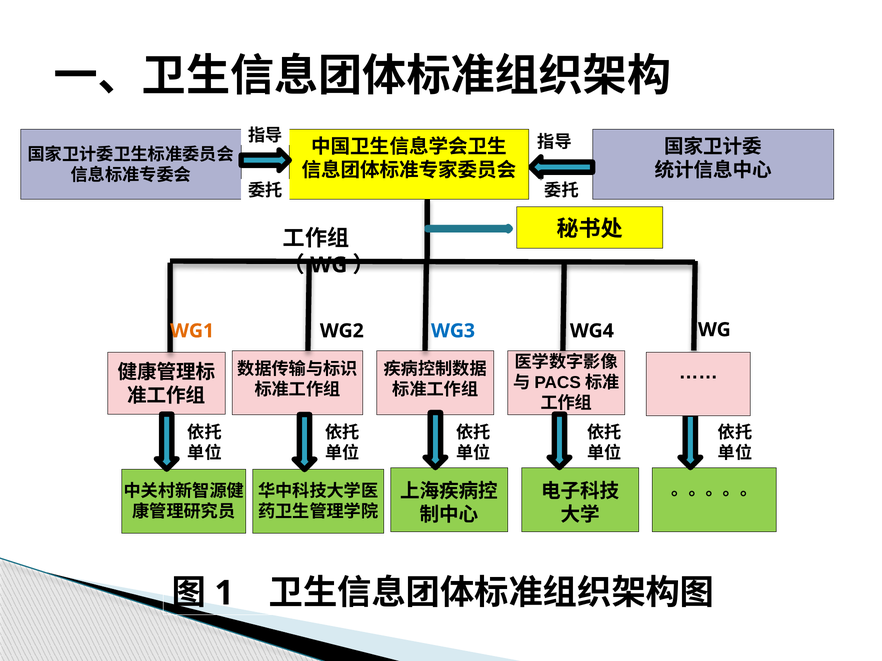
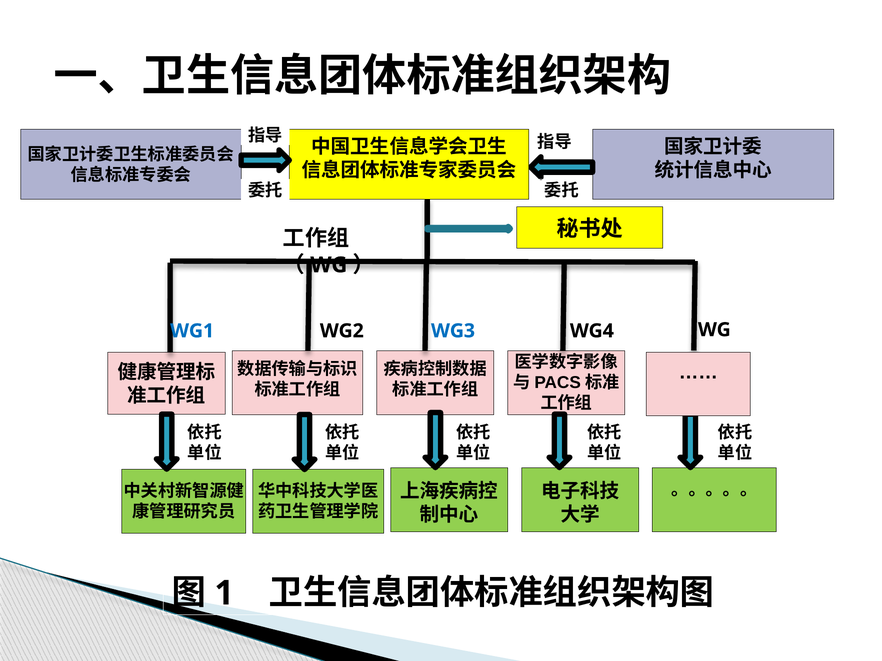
WG1 colour: orange -> blue (192, 331)
